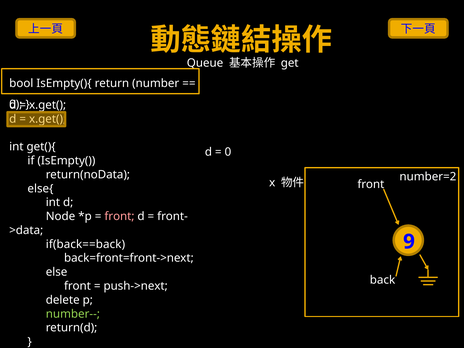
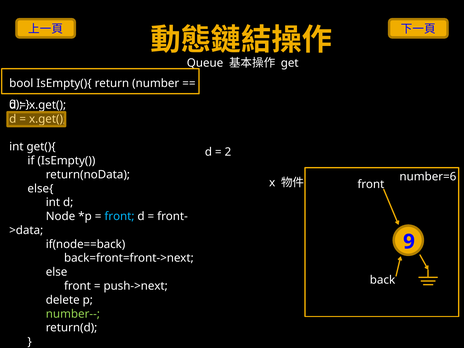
0: 0 -> 2 (228, 152)
number=2: number=2 -> number=6 (428, 177)
front colour: pink -> light blue (119, 216)
if(back==back: if(back==back -> if(node==back (86, 244)
